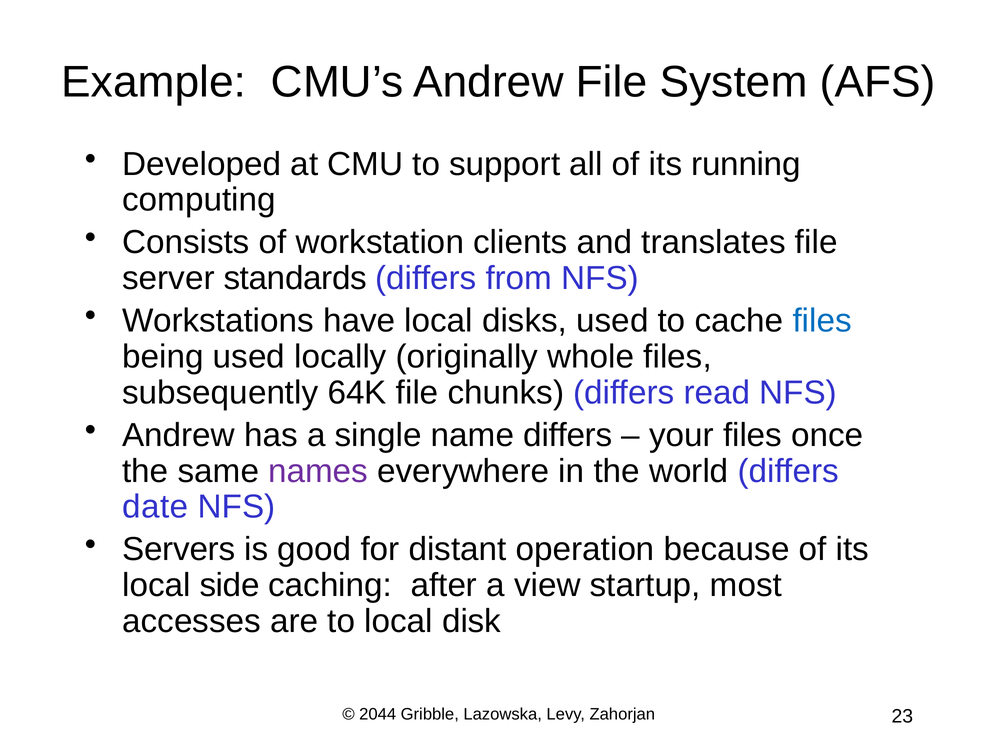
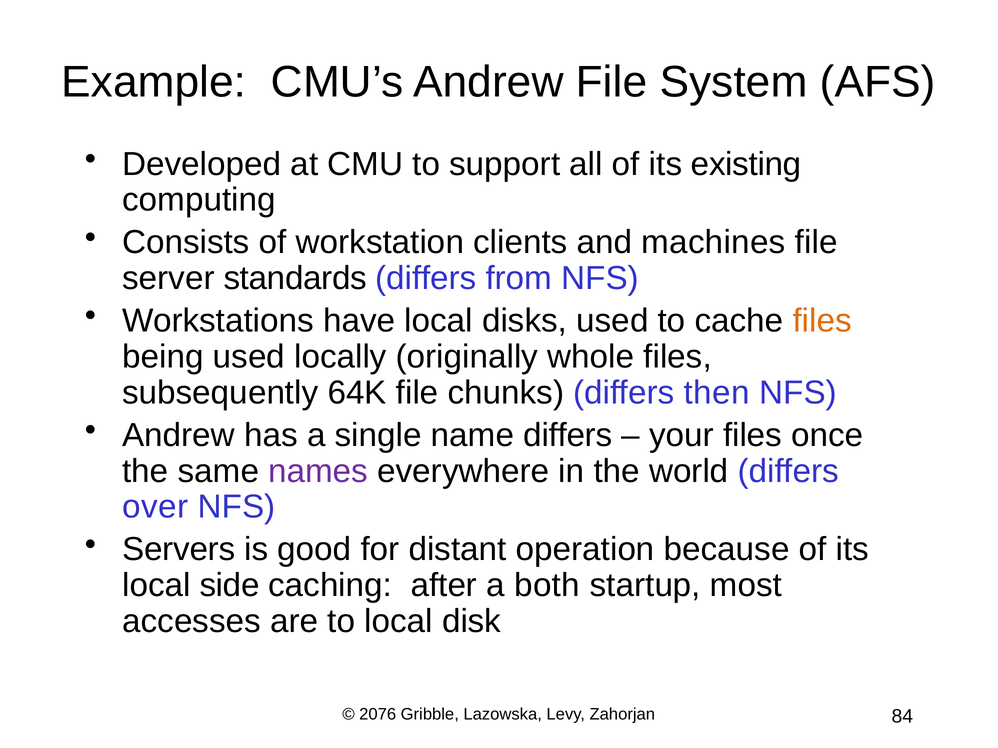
running: running -> existing (746, 164)
translates: translates -> machines (713, 243)
files colour: blue -> orange (822, 321)
read: read -> then (717, 393)
date: date -> over (155, 507)
view: view -> both (547, 586)
2044: 2044 -> 2076 (378, 715)
23: 23 -> 84 (902, 717)
